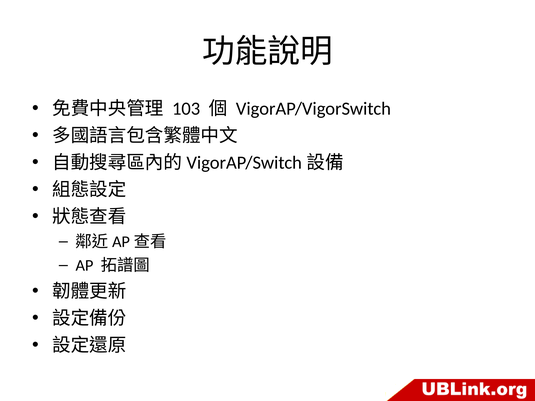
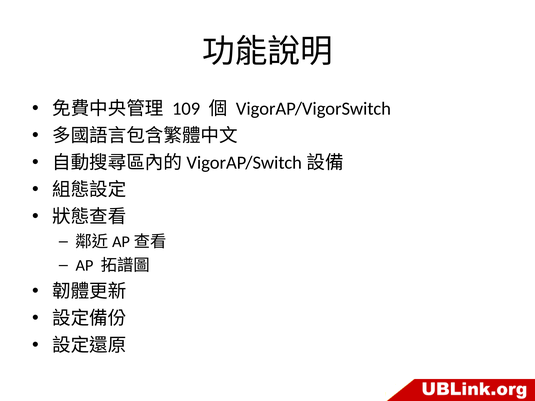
103: 103 -> 109 (186, 109)
